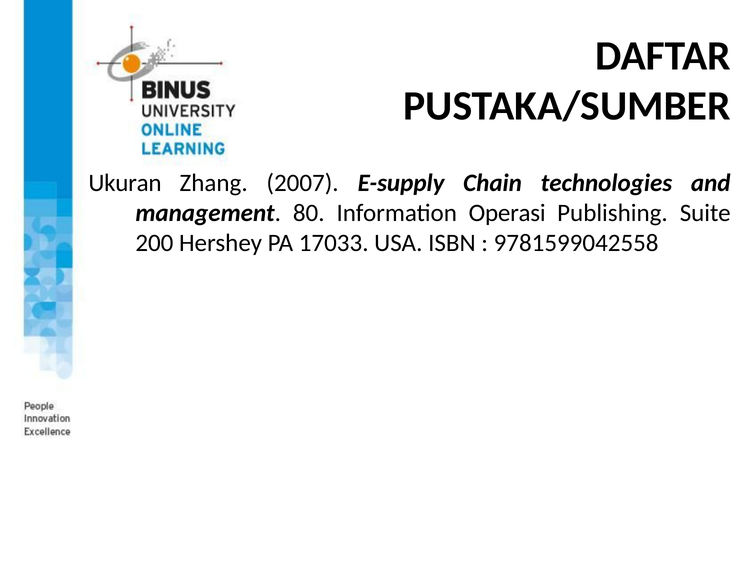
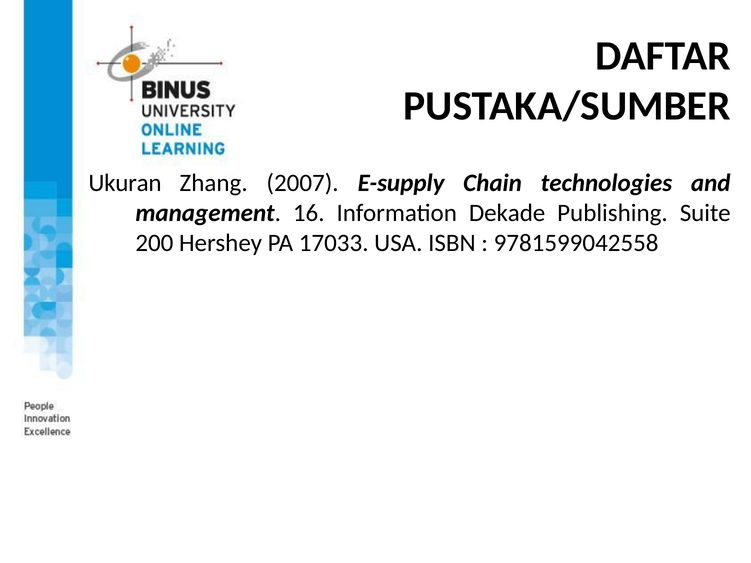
80: 80 -> 16 (309, 213)
Operasi: Operasi -> Dekade (507, 213)
